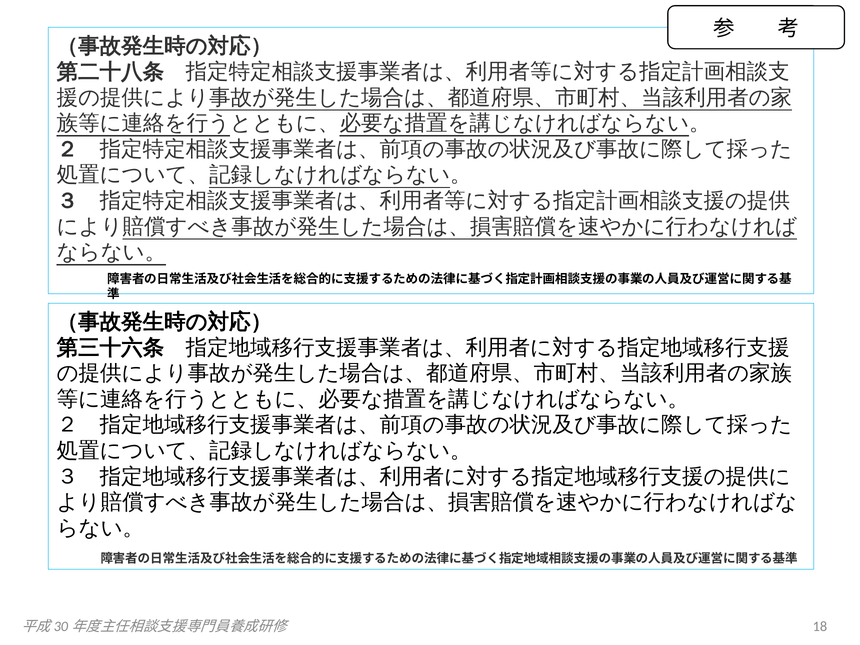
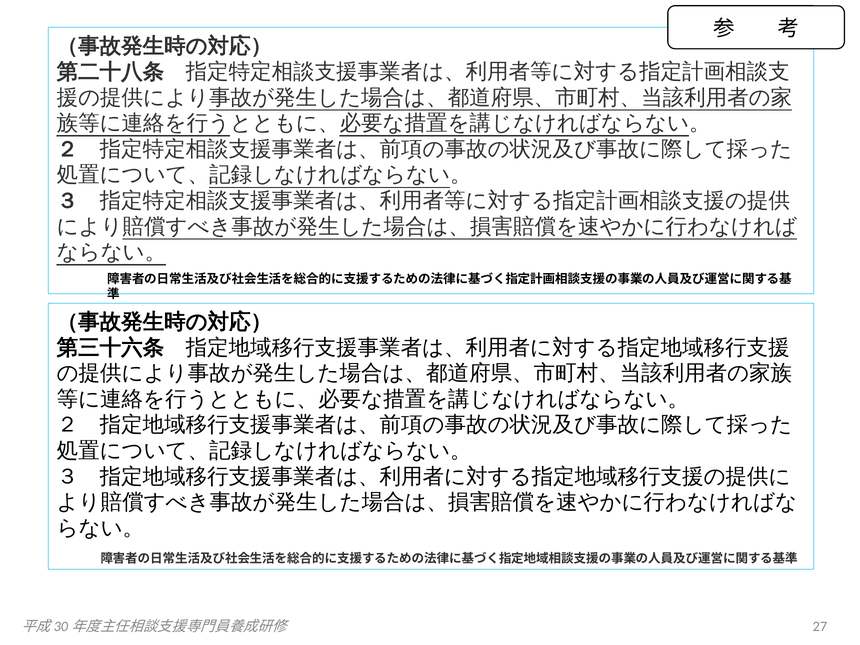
18: 18 -> 27 (820, 626)
